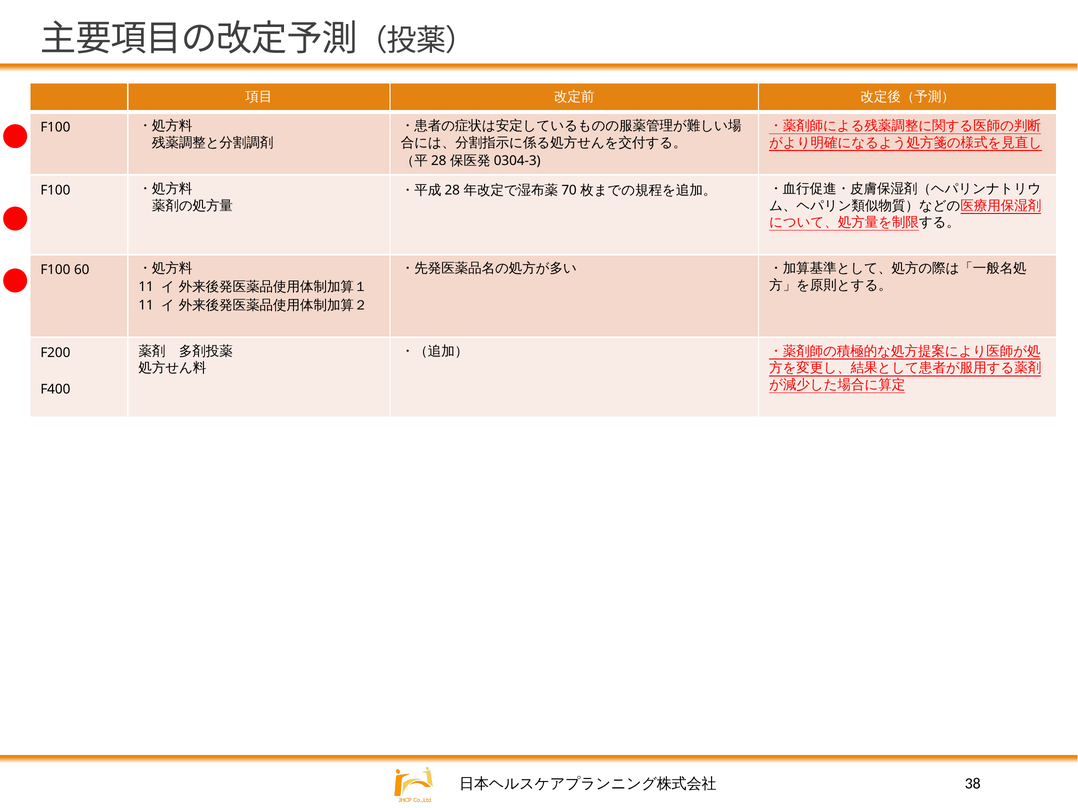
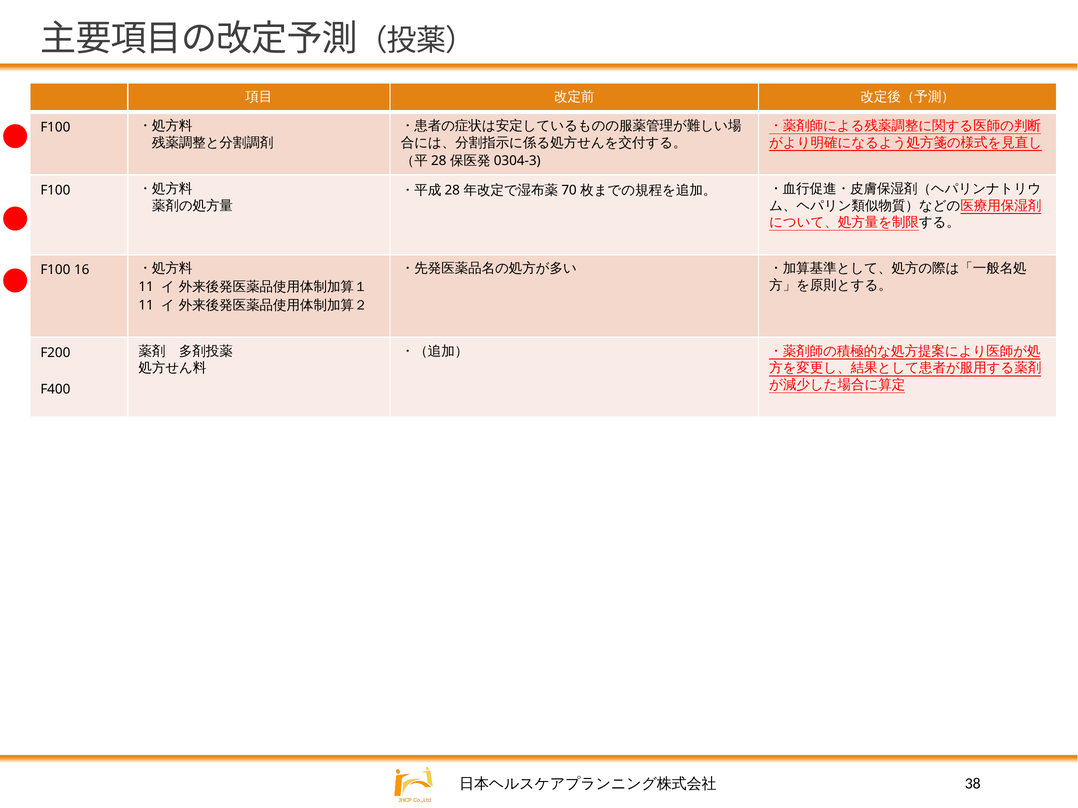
60: 60 -> 16 (82, 270)
